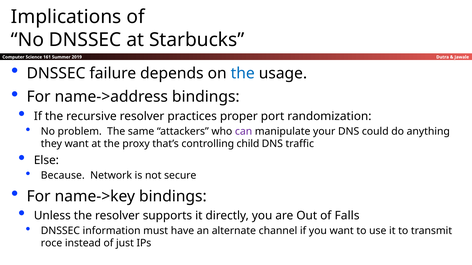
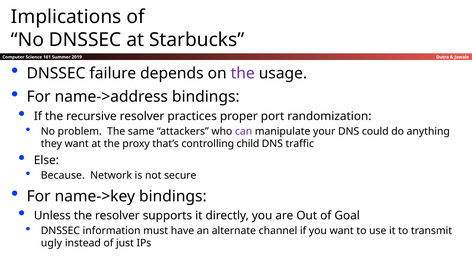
the colour: blue -> purple (243, 73)
Falls: Falls -> Goal (347, 216)
roce: roce -> ugly (51, 244)
